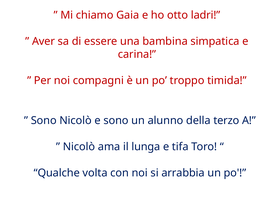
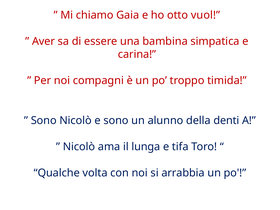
ladri: ladri -> vuol (205, 15)
terzo: terzo -> denti (226, 121)
